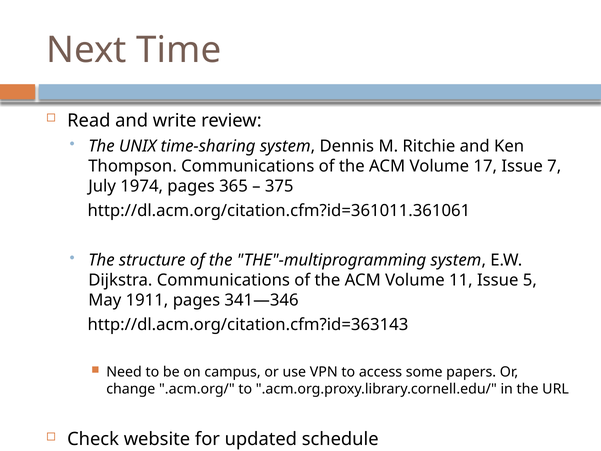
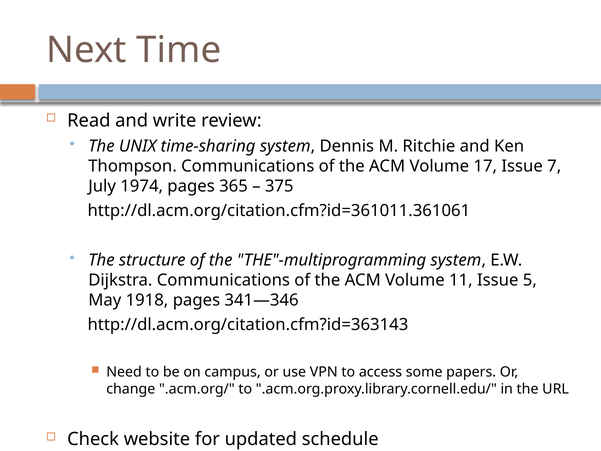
1911: 1911 -> 1918 (147, 300)
